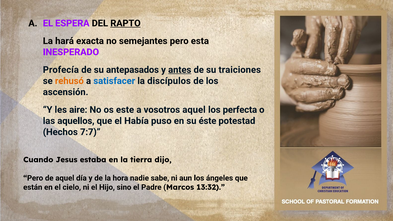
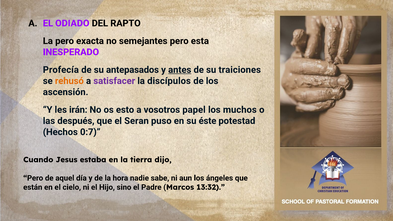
ESPERA: ESPERA -> ODIADO (72, 23)
RAPTO underline: present -> none (125, 23)
La hará: hará -> pero (65, 41)
satisfacer colour: blue -> purple (114, 81)
aire: aire -> irán (78, 110)
este: este -> esto (125, 110)
vosotros aquel: aquel -> papel (194, 110)
perfecta: perfecta -> muchos (240, 110)
aquellos: aquellos -> después (76, 121)
Había: Había -> Seran (137, 121)
7:7: 7:7 -> 0:7 (90, 132)
